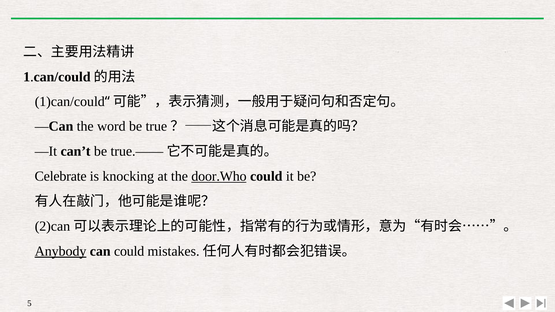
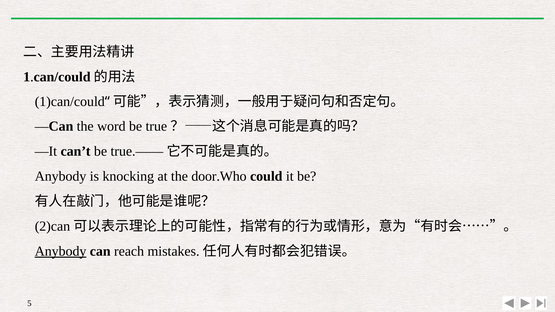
Celebrate: Celebrate -> Anybody (61, 176)
door.Who underline: present -> none (219, 176)
can could: could -> reach (129, 251)
